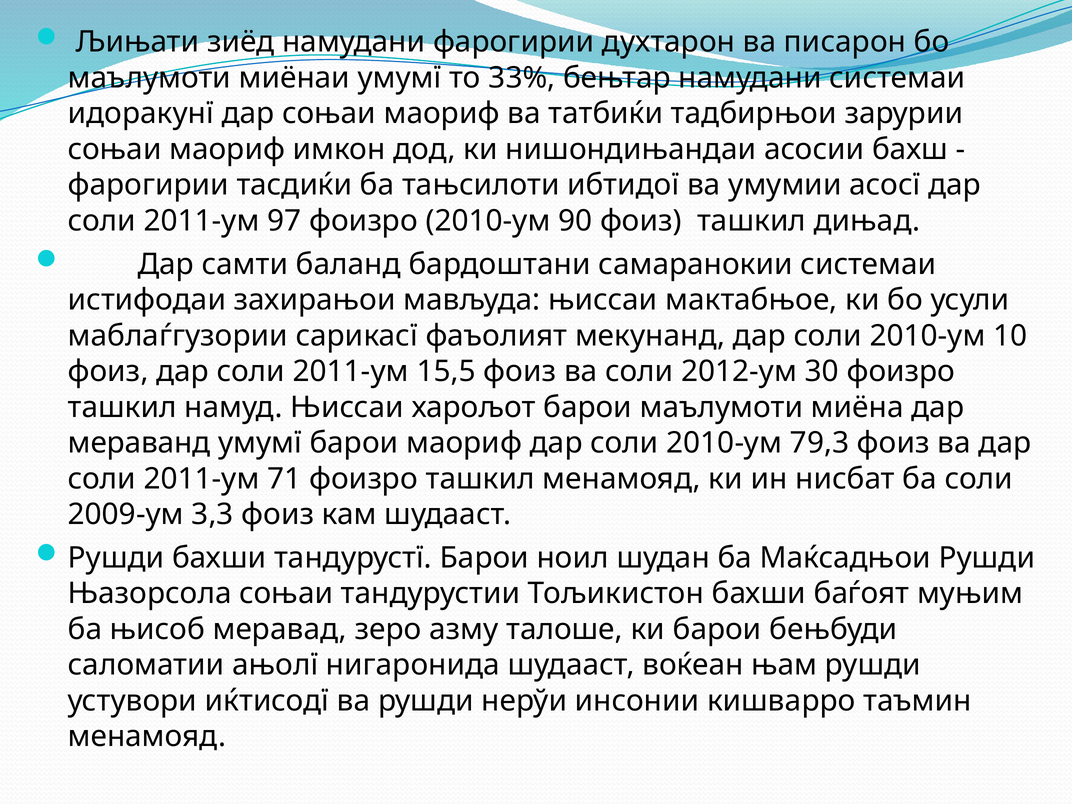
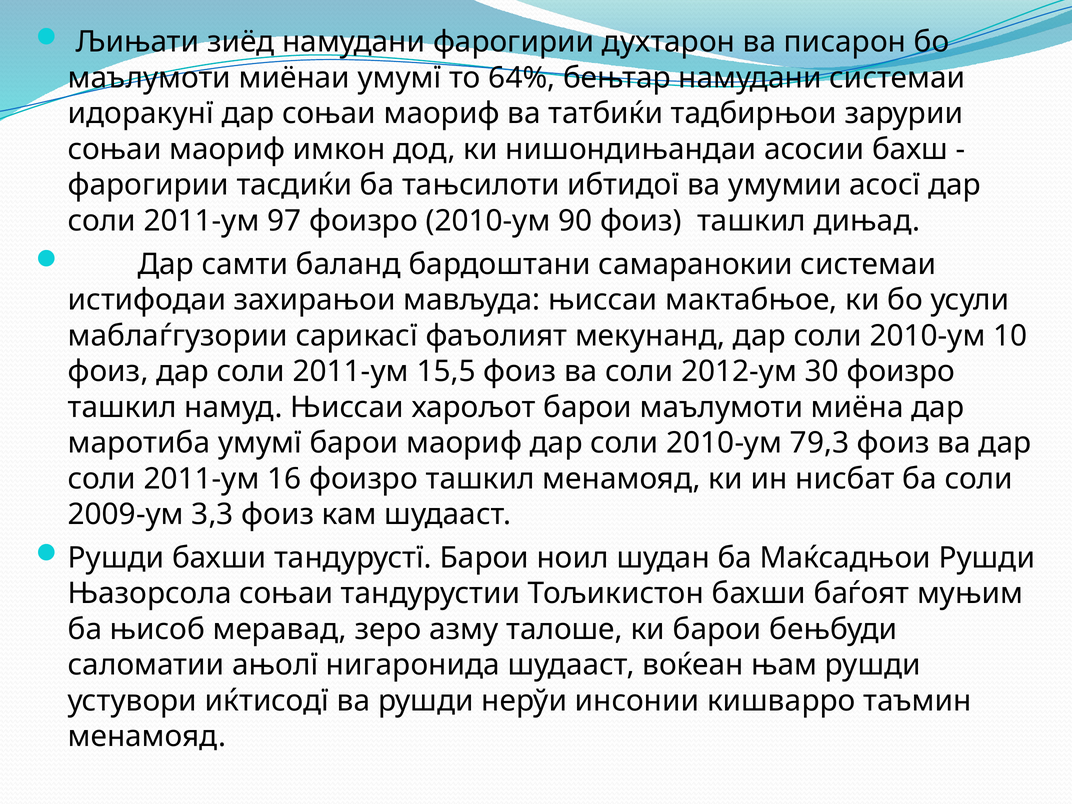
33%: 33% -> 64% (522, 78)
мераванд: мераванд -> маротиба (139, 443)
71: 71 -> 16 (284, 479)
